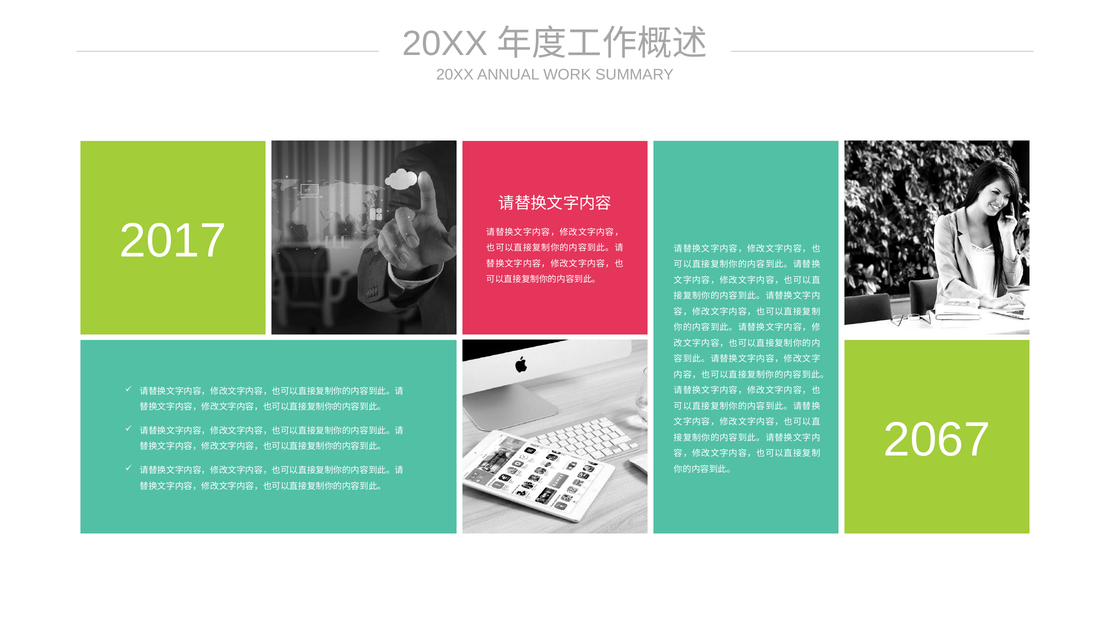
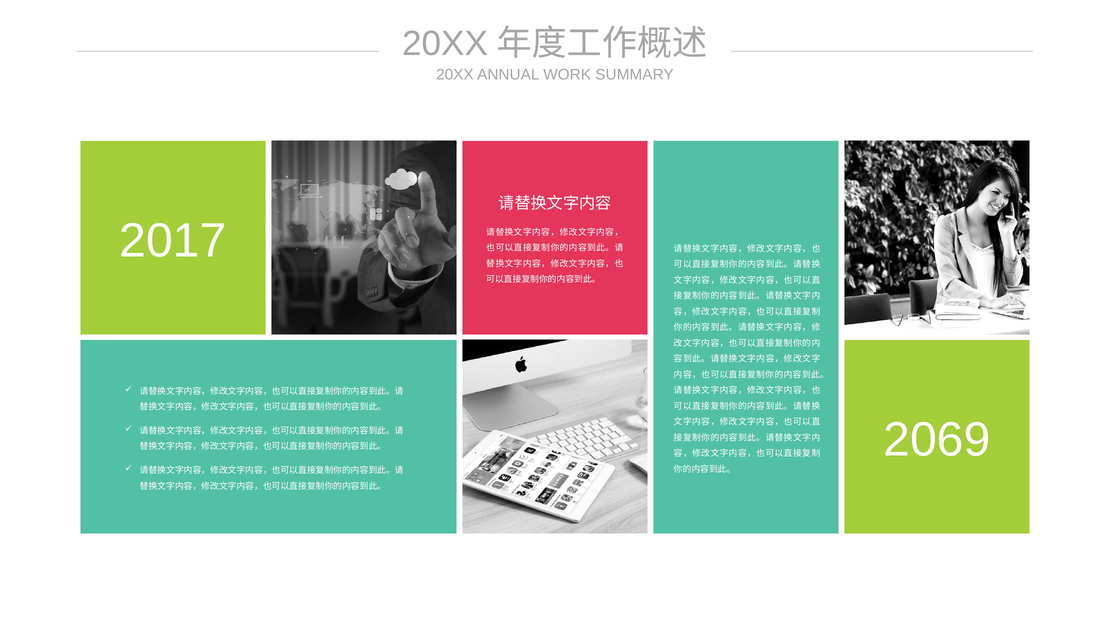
2067: 2067 -> 2069 (937, 440)
